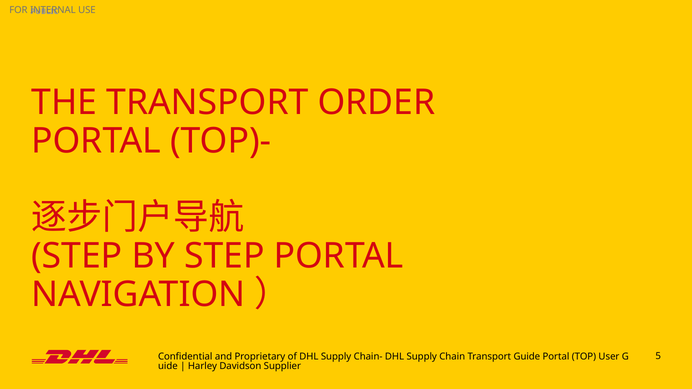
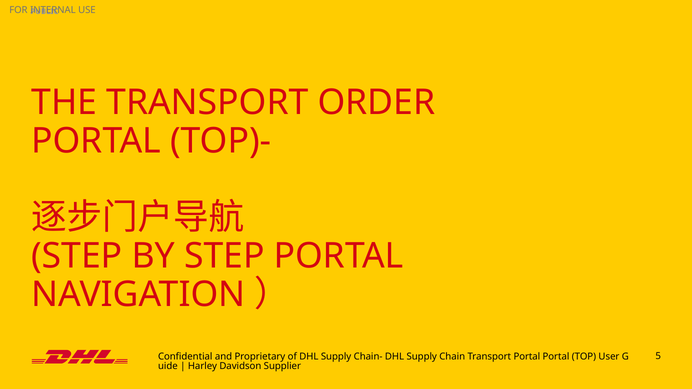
Transport Guide: Guide -> Portal (527, 357)
